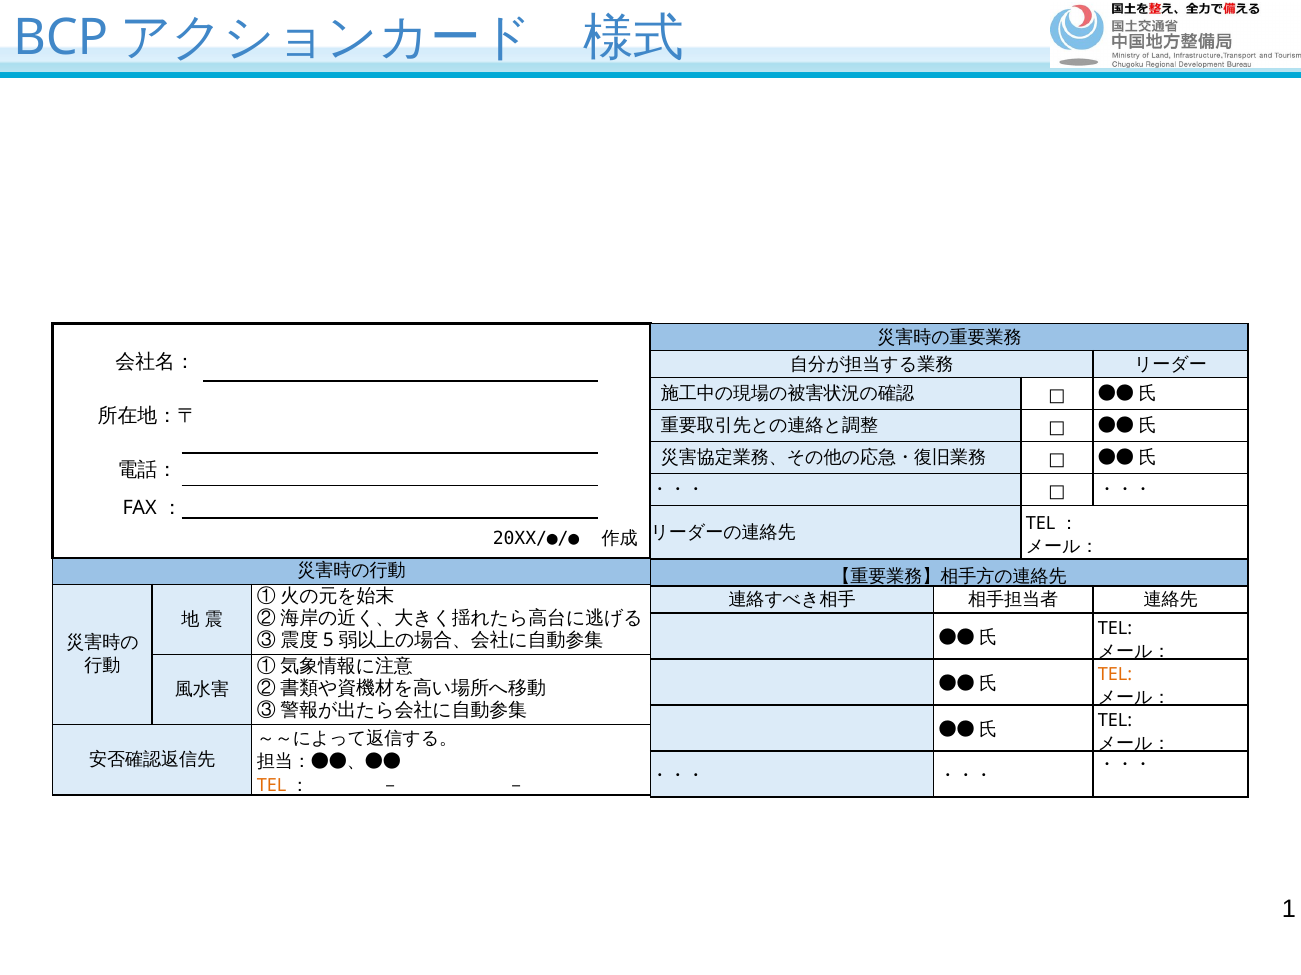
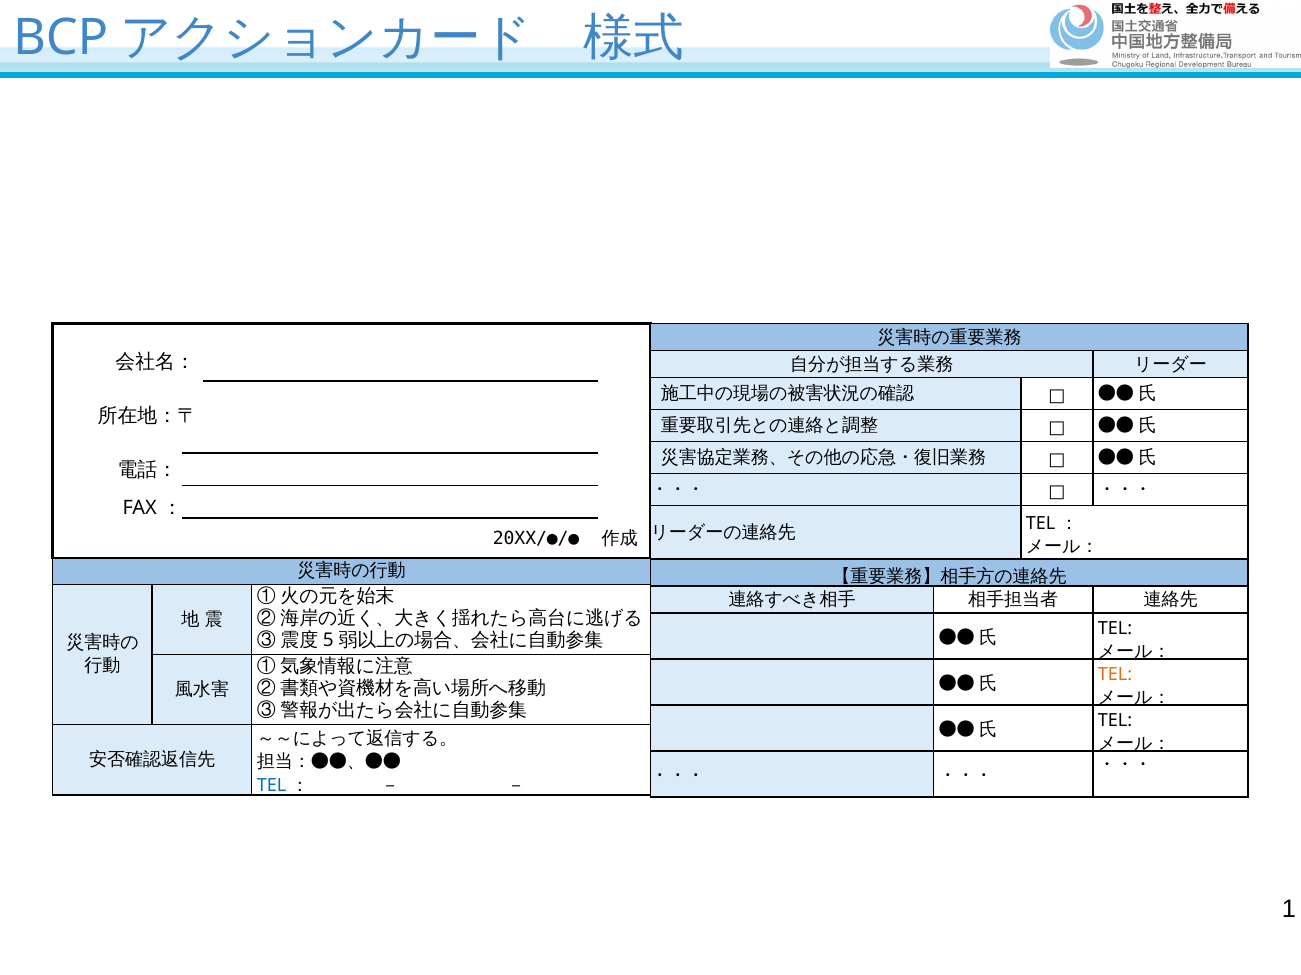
TEL colour: orange -> blue (272, 787)
